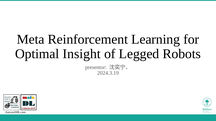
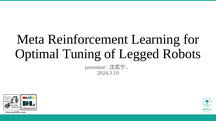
Insight: Insight -> Tuning (82, 54)
